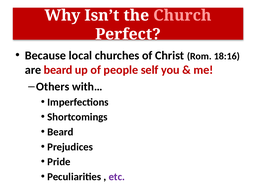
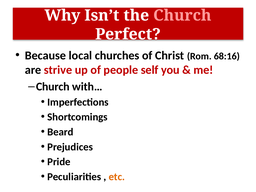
18:16: 18:16 -> 68:16 (227, 56)
are beard: beard -> strive (58, 70)
Others: Others -> Church (53, 87)
etc colour: purple -> orange (117, 177)
